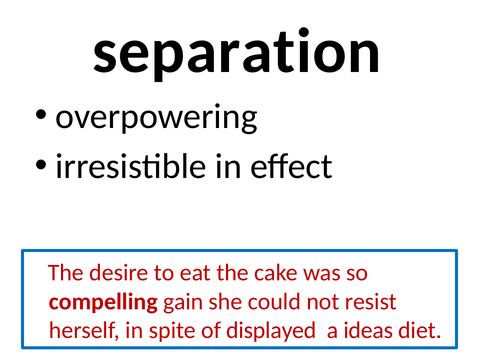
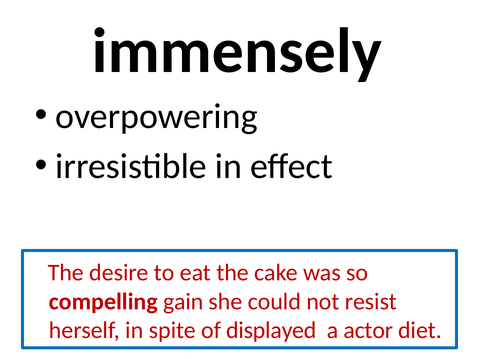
separation: separation -> immensely (237, 51)
ideas: ideas -> actor (368, 330)
